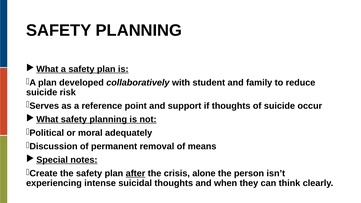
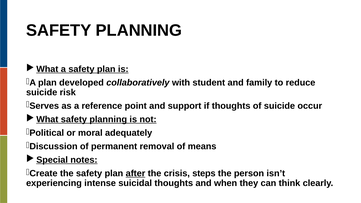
alone: alone -> steps (204, 173)
